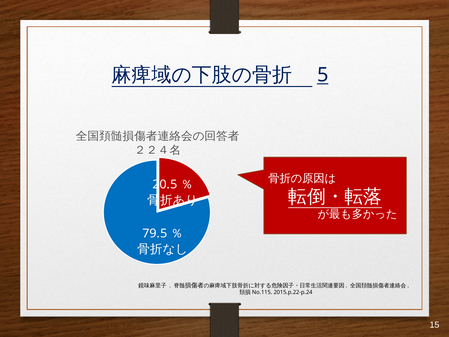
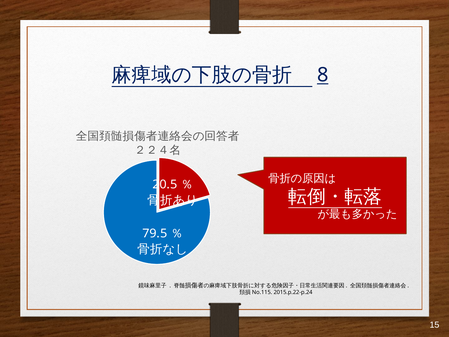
5: 5 -> 8 (323, 75)
